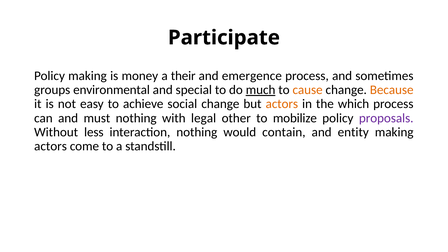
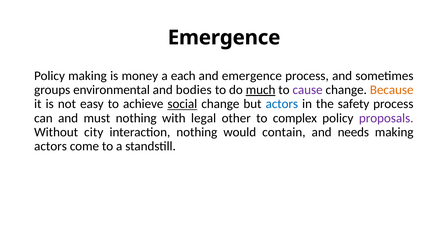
Participate: Participate -> Emergence (224, 38)
their: their -> each (183, 76)
special: special -> bodies (194, 90)
cause colour: orange -> purple (308, 90)
social underline: none -> present (182, 104)
actors colour: orange -> blue (282, 104)
which: which -> safety (354, 104)
mobilize: mobilize -> complex (295, 118)
less: less -> city (94, 132)
entity: entity -> needs (353, 132)
